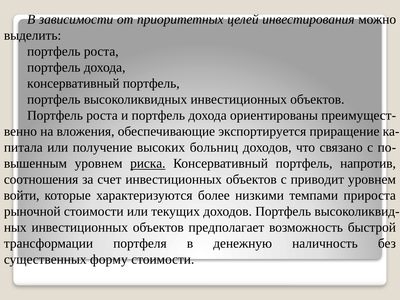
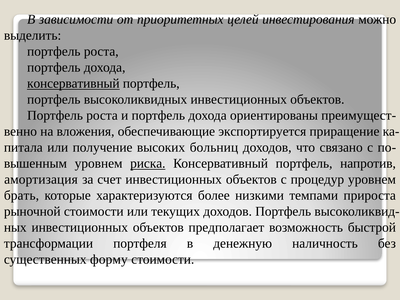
консервативный underline: none -> present (73, 84)
соотношения: соотношения -> амортизация (41, 180)
приводит: приводит -> процедур (317, 180)
войти: войти -> брать (21, 196)
